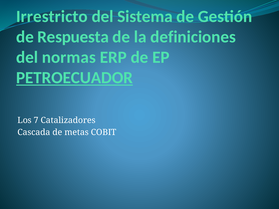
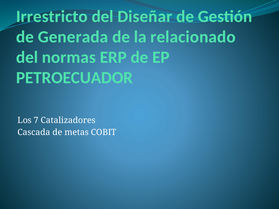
Sistema: Sistema -> Diseñar (145, 16)
Respuesta: Respuesta -> Generada (73, 37)
definiciones: definiciones -> relacionado (193, 37)
PETROECUADOR underline: present -> none (75, 78)
